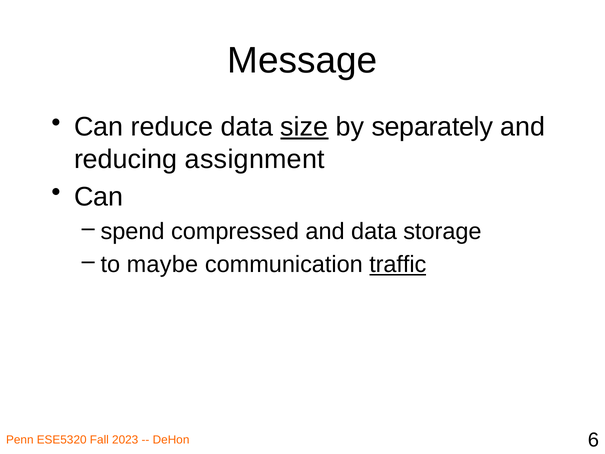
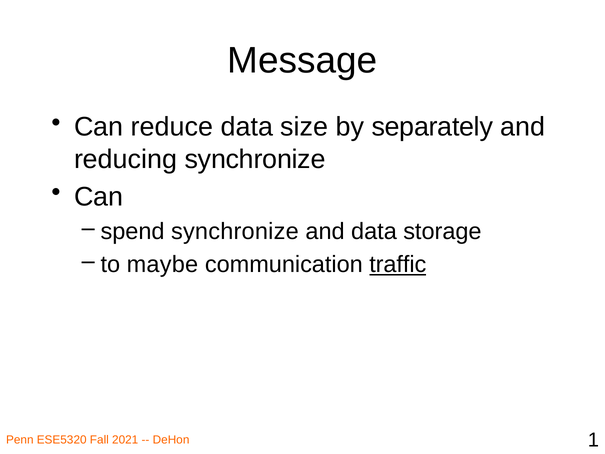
size underline: present -> none (304, 127)
reducing assignment: assignment -> synchronize (255, 159)
spend compressed: compressed -> synchronize (235, 232)
2023: 2023 -> 2021 (125, 439)
6: 6 -> 1 (593, 440)
